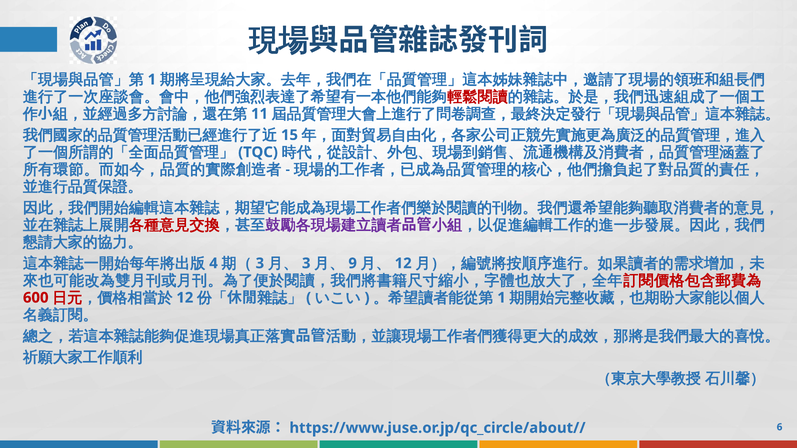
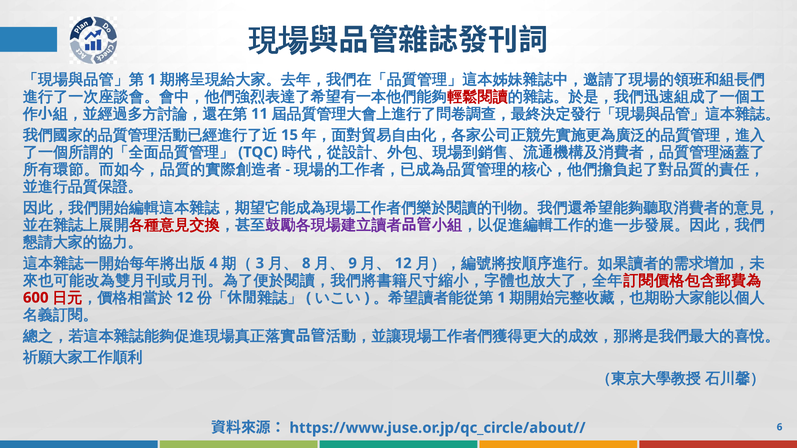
3: 3 -> 8 (306, 263)
